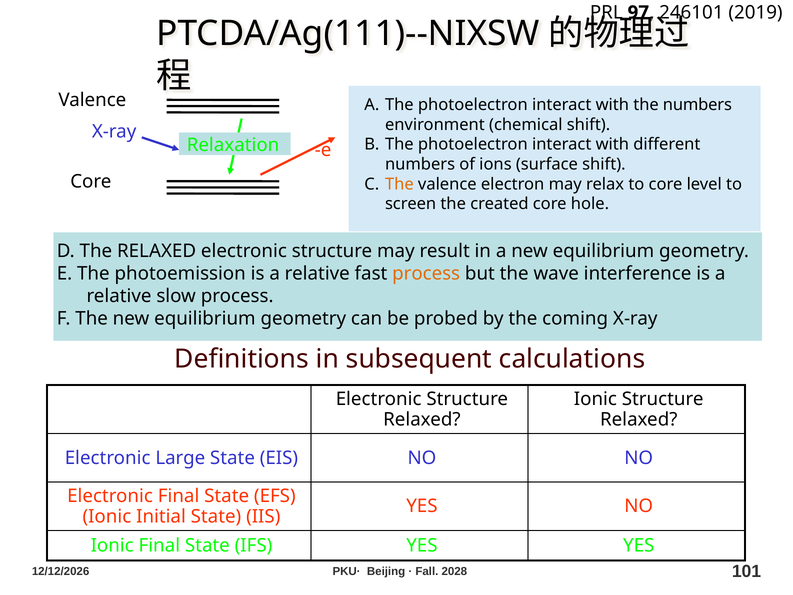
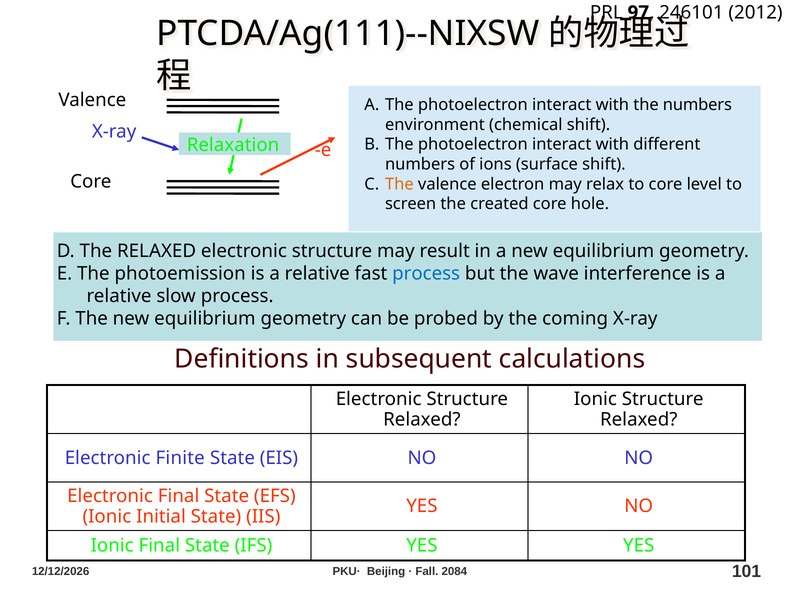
2019: 2019 -> 2012 (756, 13)
process colour: orange -> blue (426, 273)
Large: Large -> Finite (180, 458)
2028: 2028 -> 2084 (454, 571)
